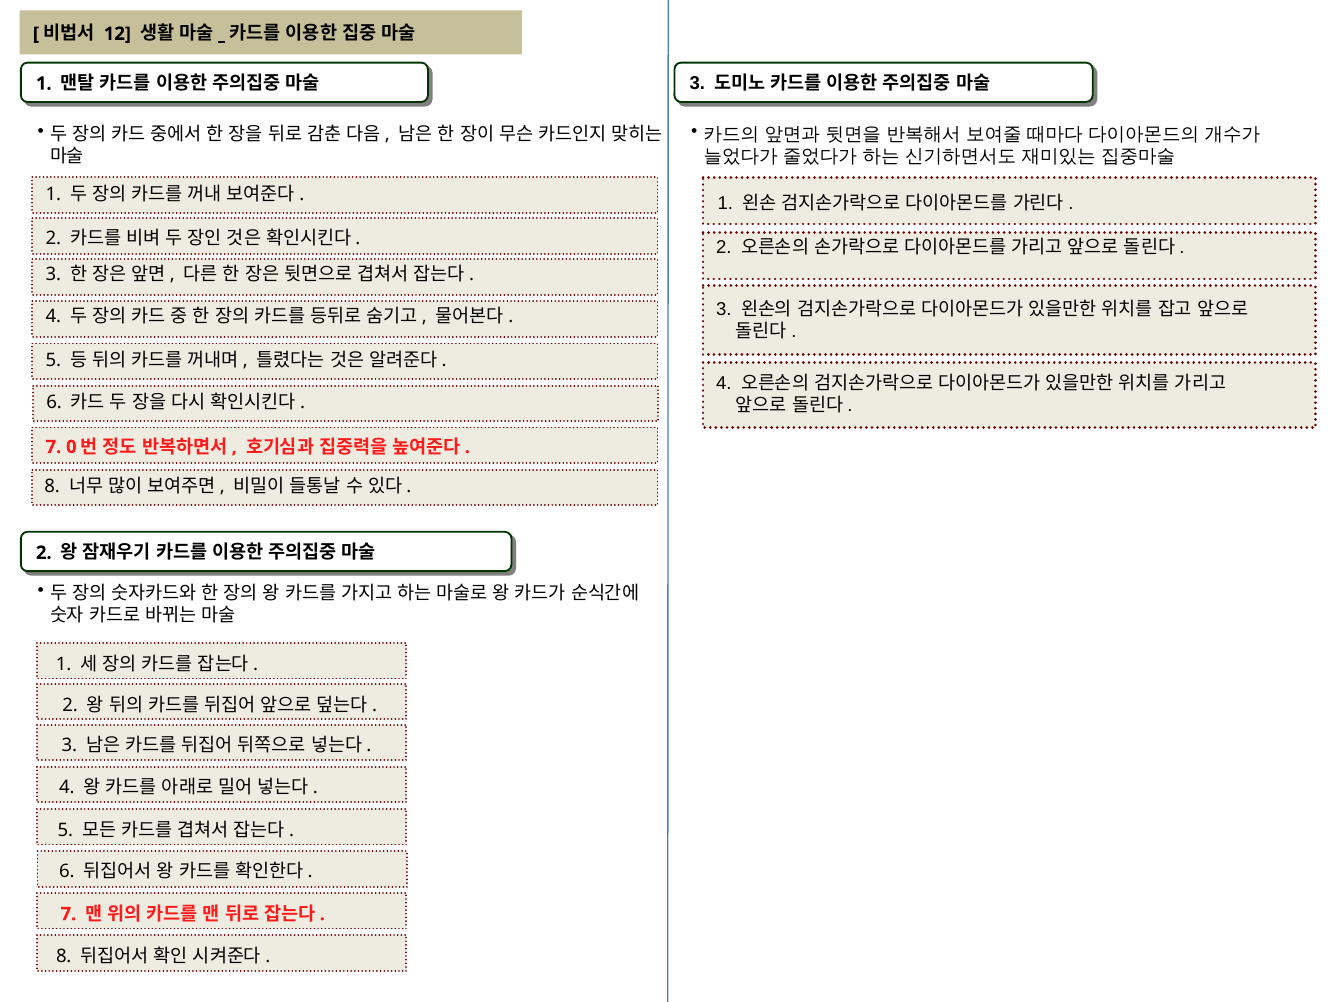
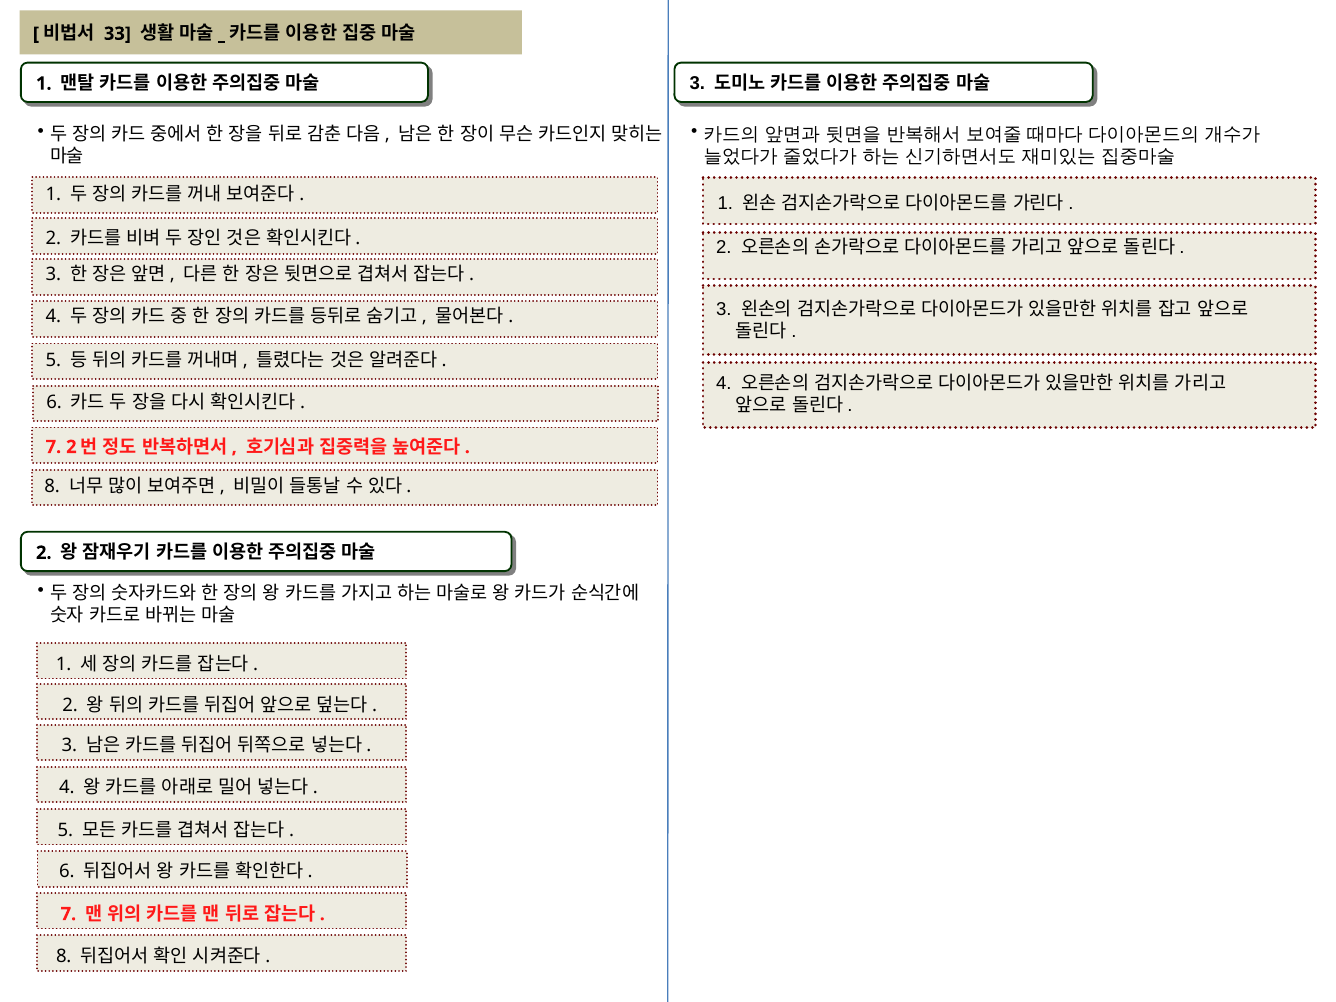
12: 12 -> 33 (117, 34)
7 0: 0 -> 2 (71, 447)
